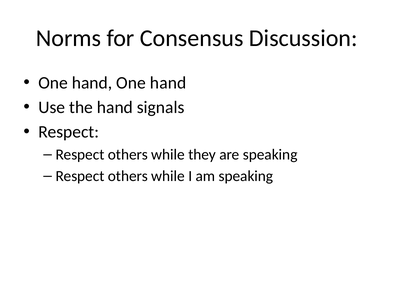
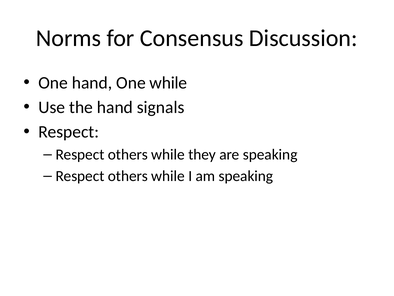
hand One hand: hand -> while (168, 83)
